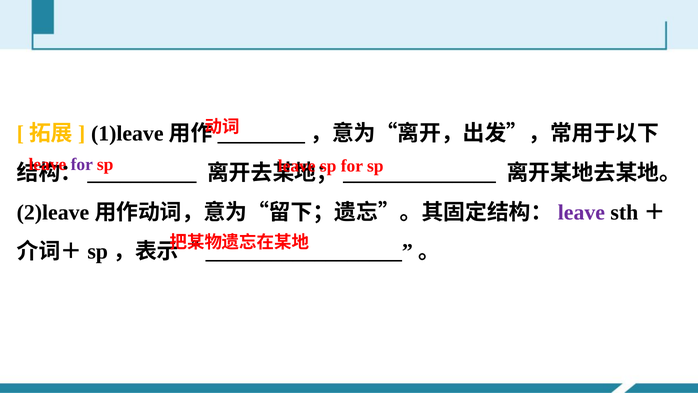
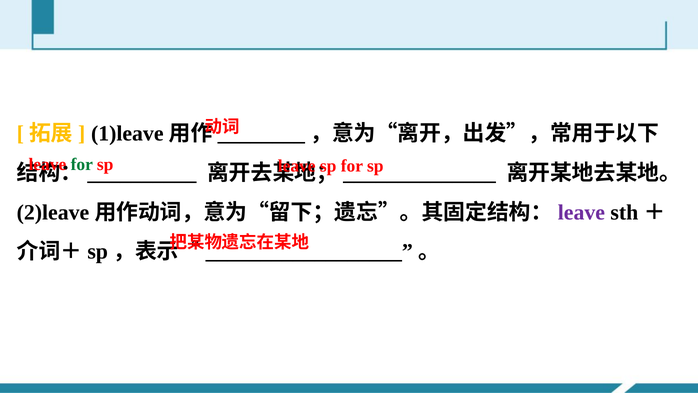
for colour: purple -> green (82, 164)
